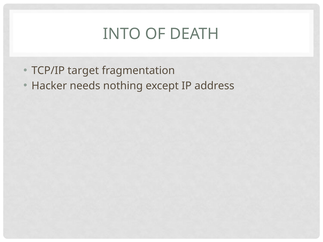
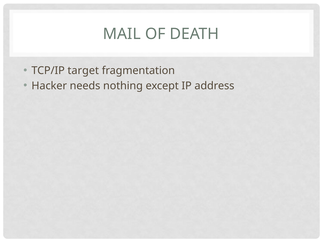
INTO: INTO -> MAIL (122, 34)
